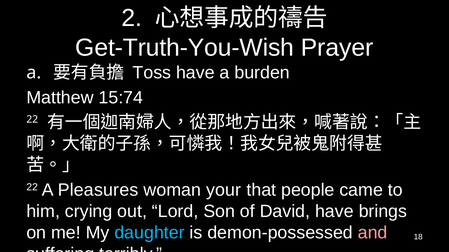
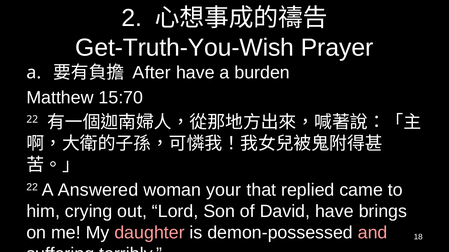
Toss: Toss -> After (152, 73)
15:74: 15:74 -> 15:70 (121, 98)
Pleasures: Pleasures -> Answered (98, 190)
people: people -> replied (308, 190)
daughter colour: light blue -> pink (150, 233)
